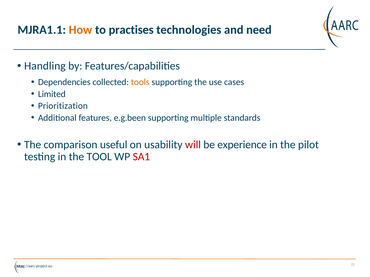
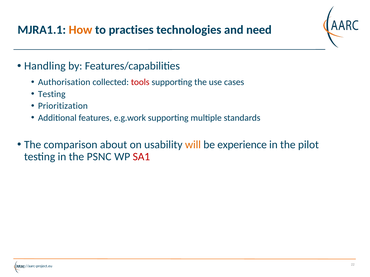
Dependencies: Dependencies -> Authorisation (64, 82)
tools colour: orange -> red (140, 82)
Limited: Limited -> Testing (52, 94)
e.g.been: e.g.been -> e.g.work (130, 118)
useful: useful -> about (114, 145)
will colour: red -> orange (193, 145)
TOOL: TOOL -> PSNC (99, 157)
